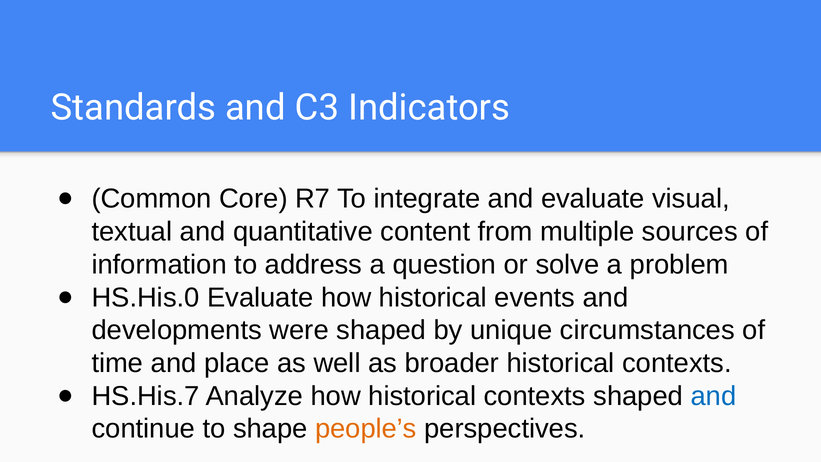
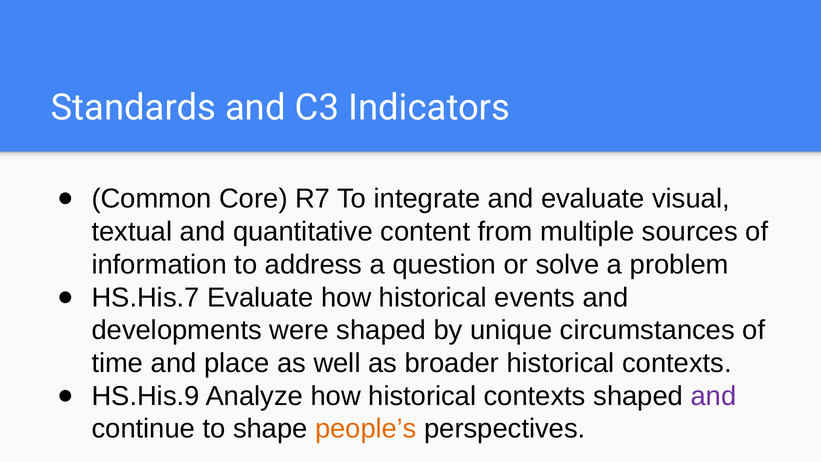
HS.His.0: HS.His.0 -> HS.His.7 (146, 297)
HS.His.7: HS.His.7 -> HS.His.9 (146, 396)
and colour: blue -> purple (713, 396)
